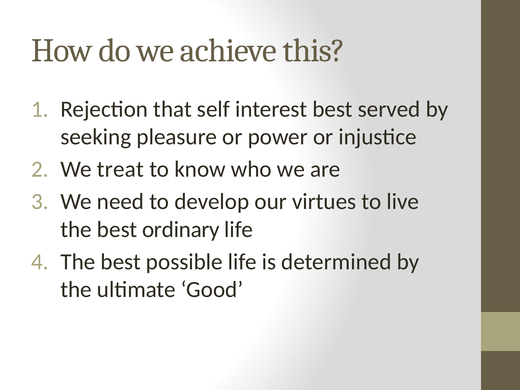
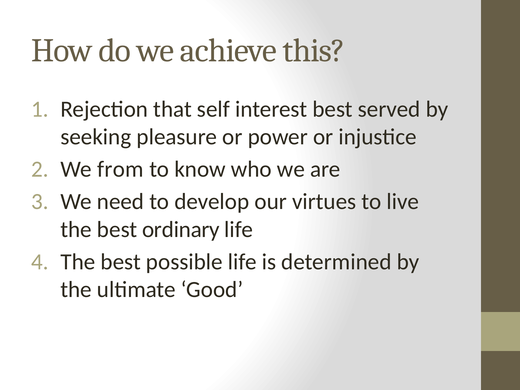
treat: treat -> from (120, 169)
